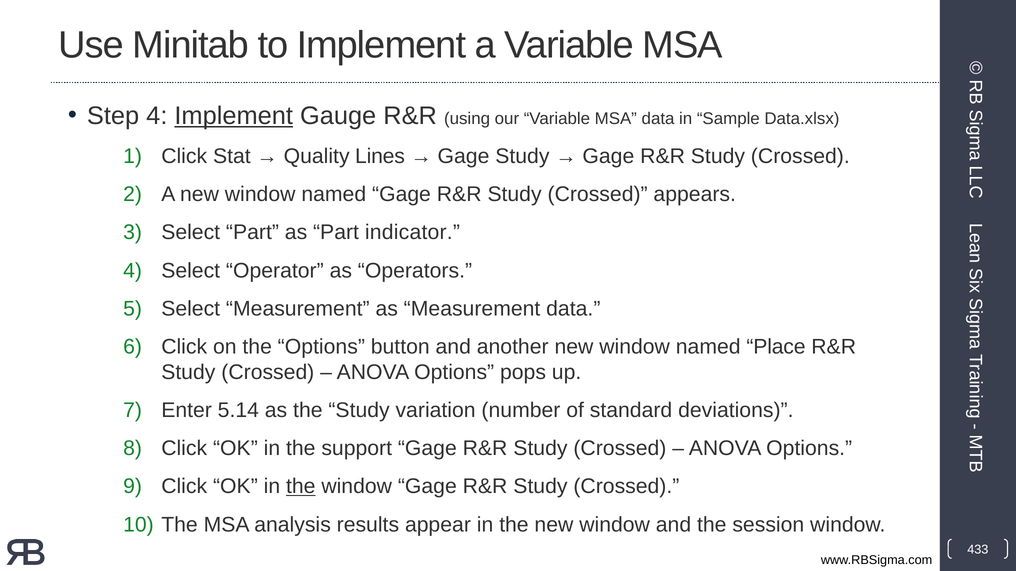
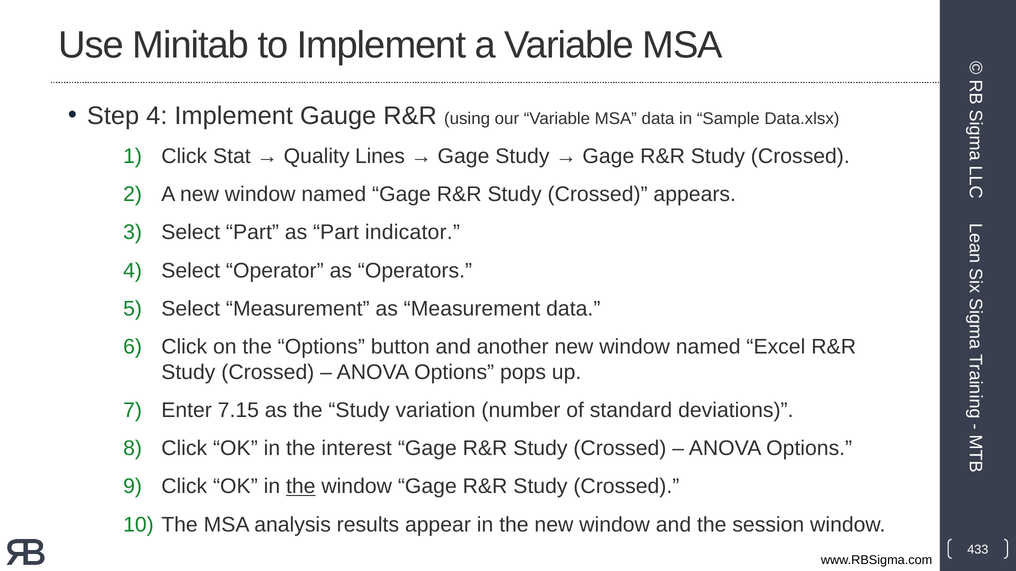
Implement underline: present -> none (234, 116)
Place: Place -> Excel (776, 347)
5.14: 5.14 -> 7.15 (238, 411)
support: support -> interest (357, 449)
